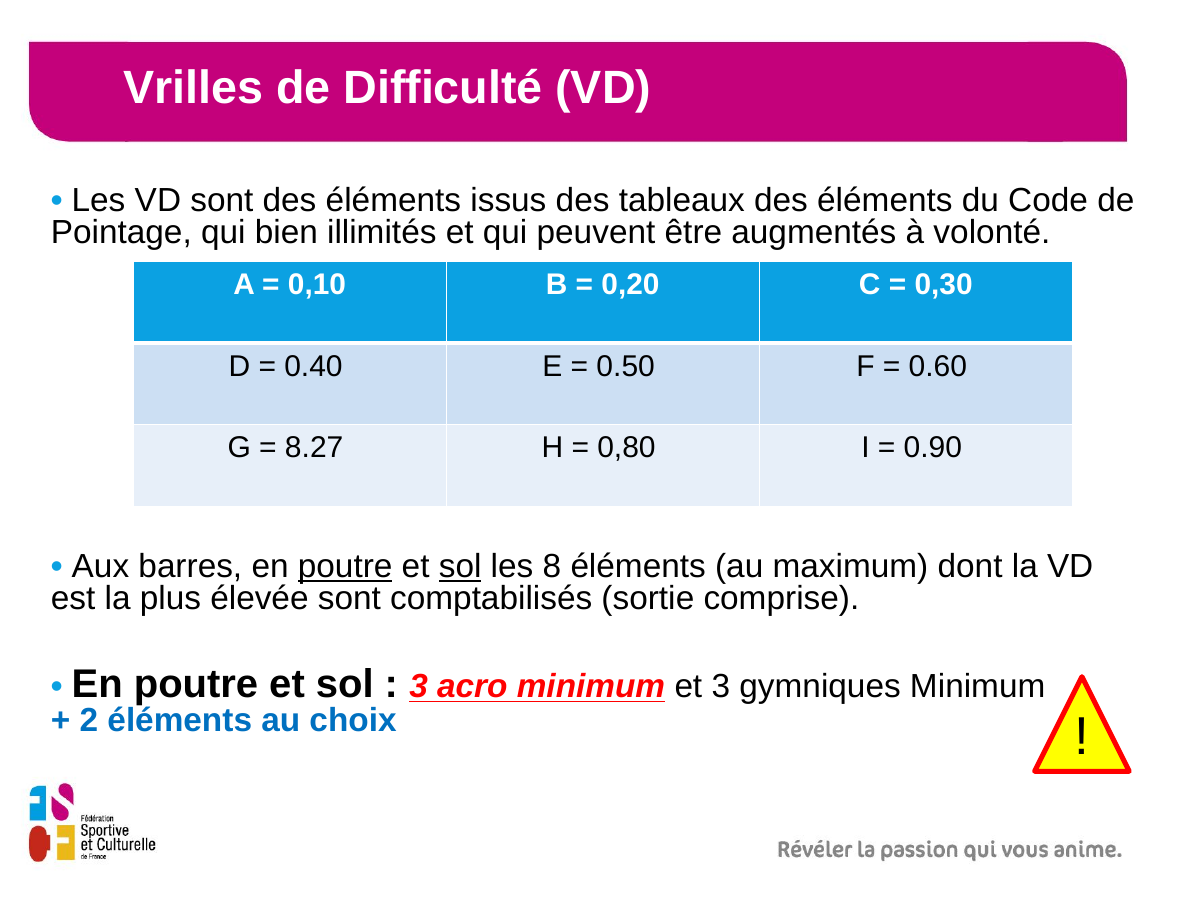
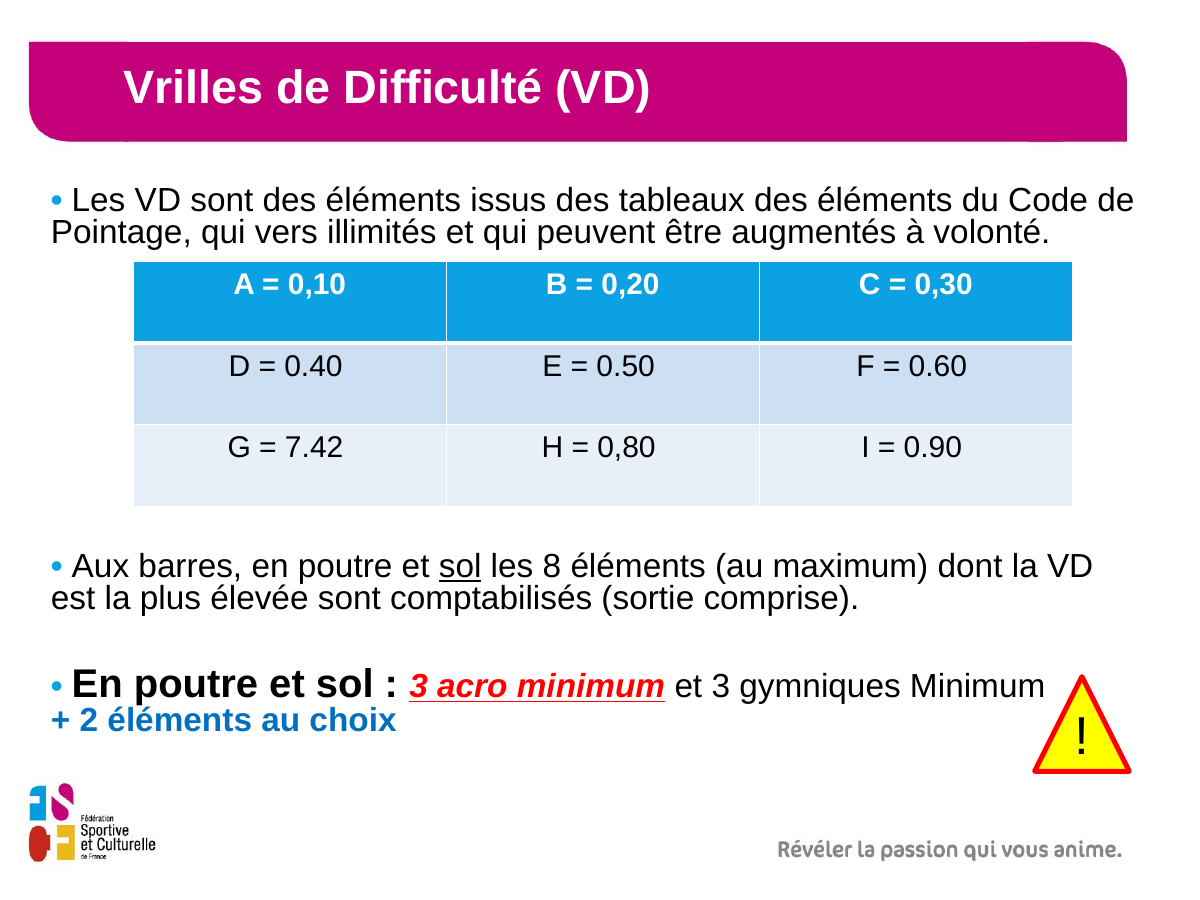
bien: bien -> vers (286, 233)
8.27: 8.27 -> 7.42 (314, 448)
poutre underline: present -> none (345, 566)
